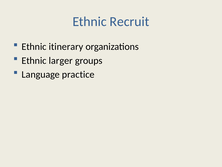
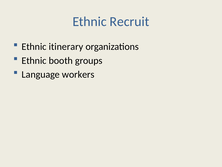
larger: larger -> booth (61, 60)
practice: practice -> workers (78, 74)
